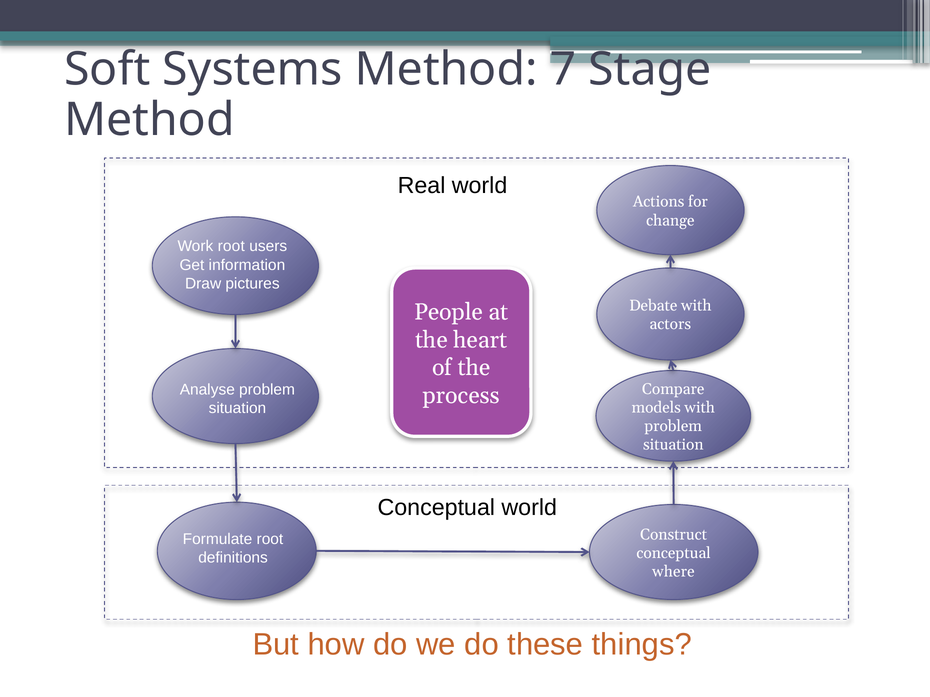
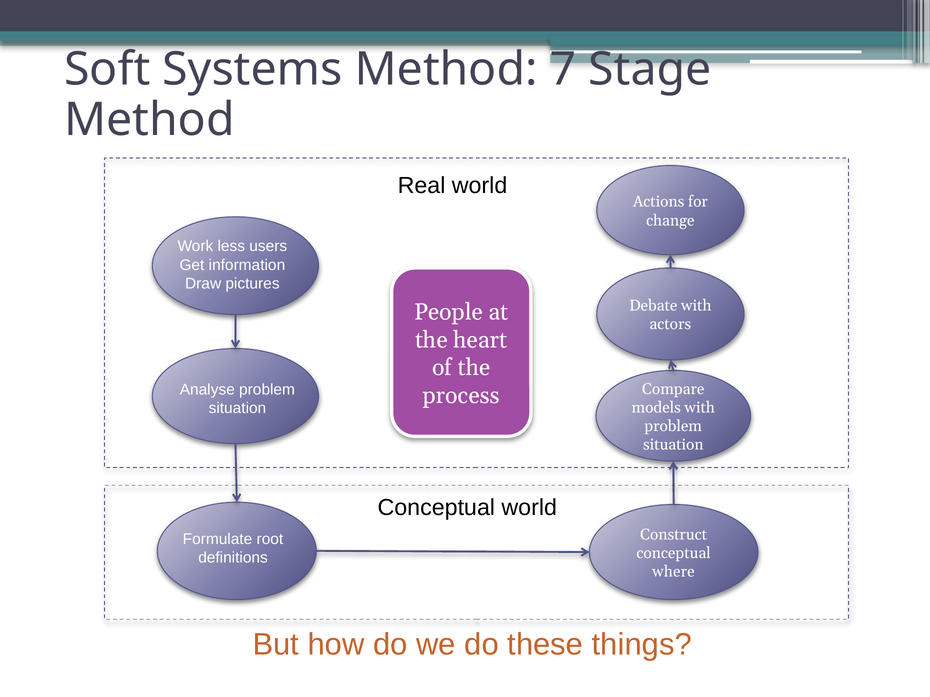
Work root: root -> less (231, 247)
